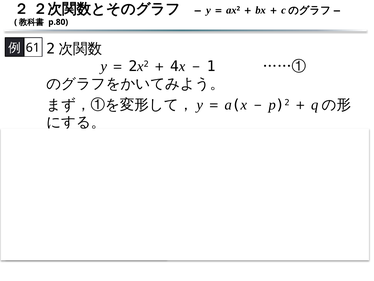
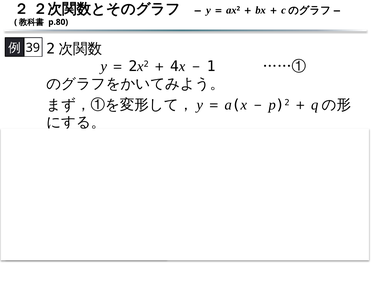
61: 61 -> 39 (33, 48)
